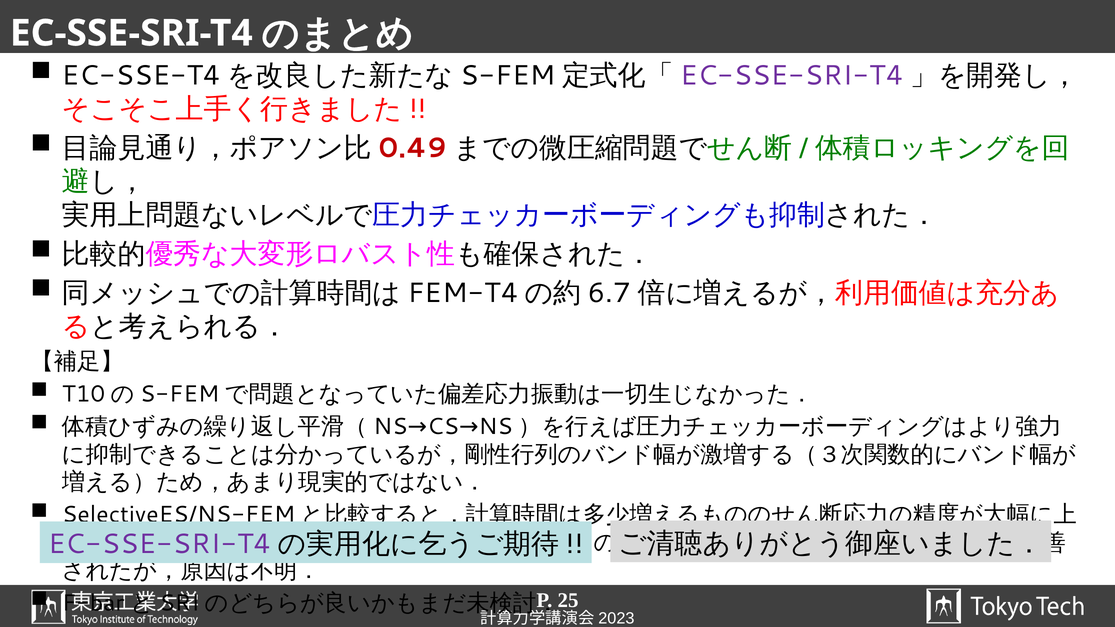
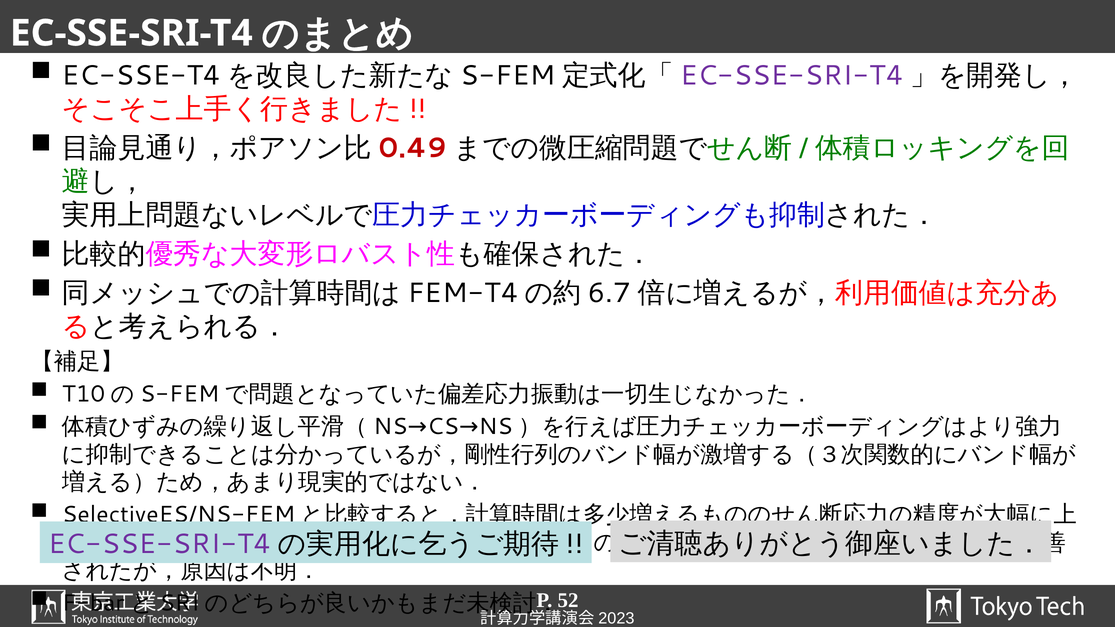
25: 25 -> 52 (568, 601)
